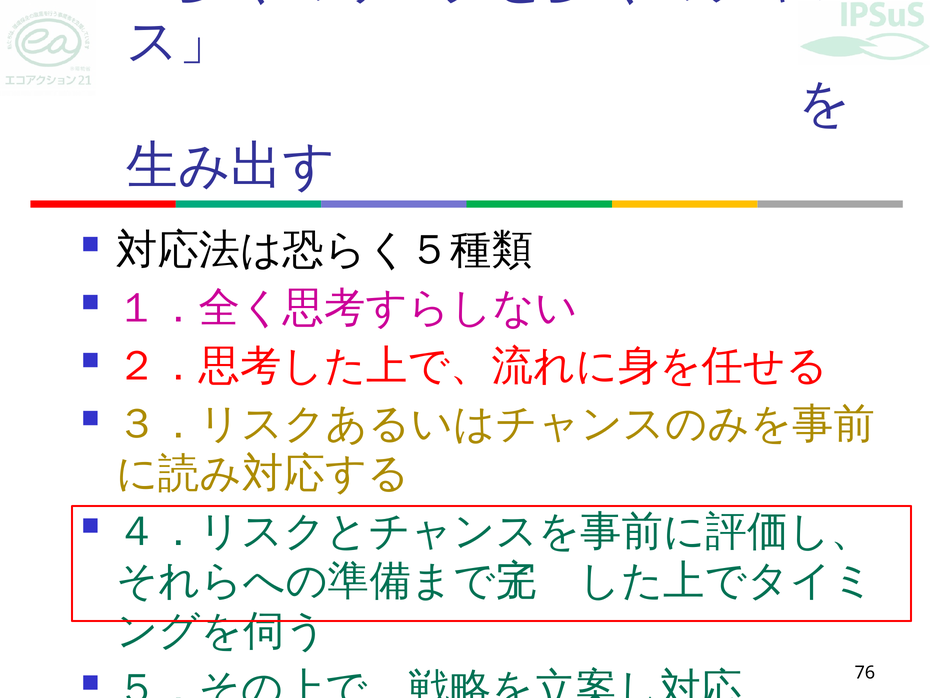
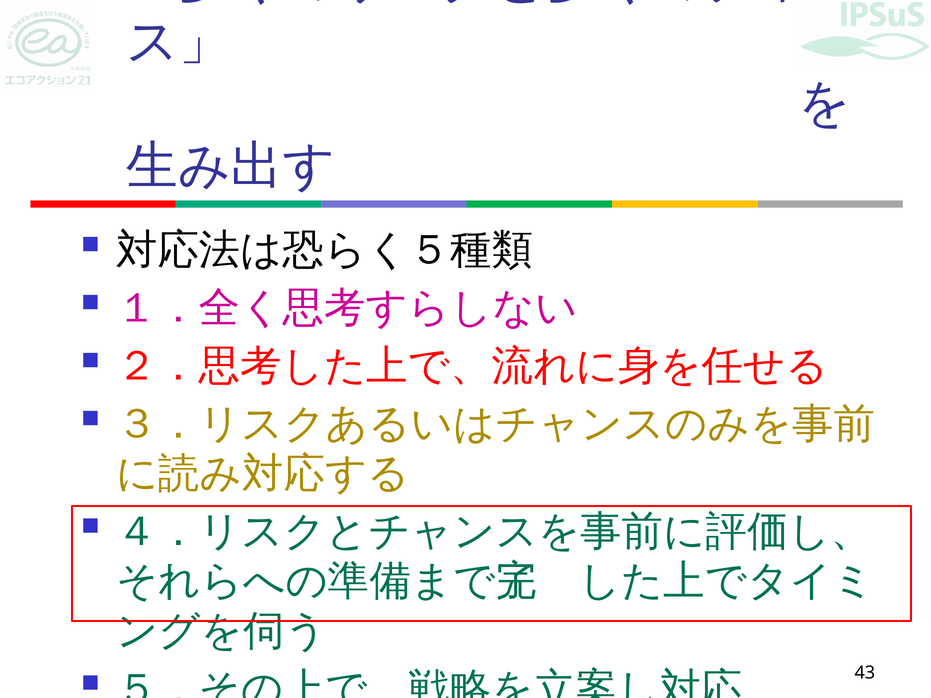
76: 76 -> 43 (865, 673)
